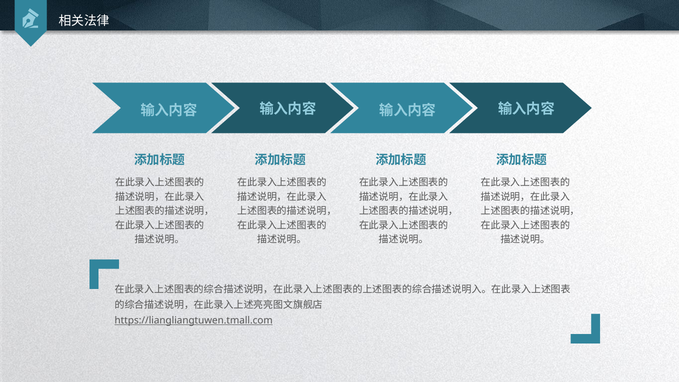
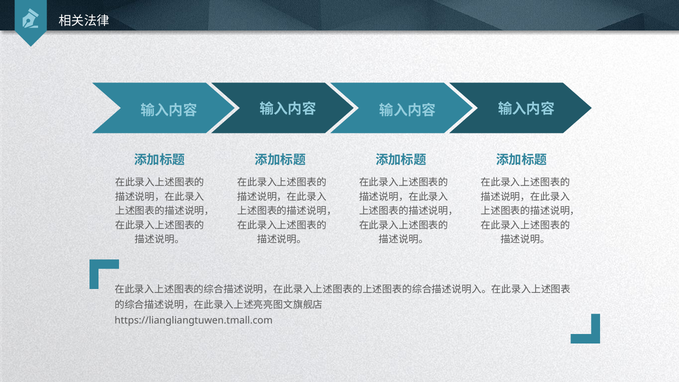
https://liangliangtuwen.tmall.com underline: present -> none (194, 320)
